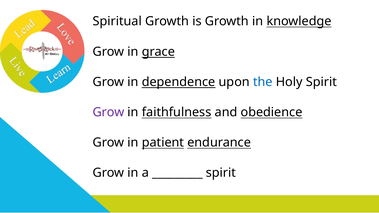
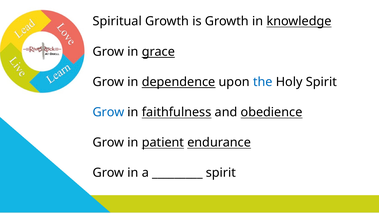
Grow colour: purple -> blue (108, 112)
